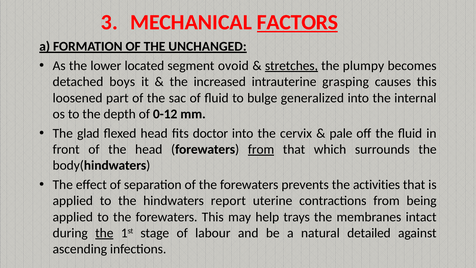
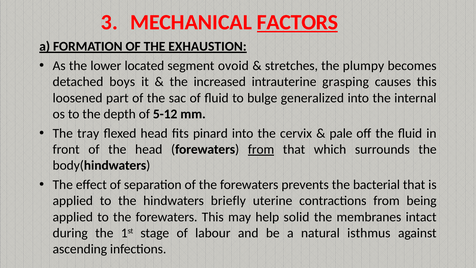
UNCHANGED: UNCHANGED -> EXHAUSTION (207, 46)
stretches underline: present -> none (291, 66)
0-12: 0-12 -> 5-12 (165, 114)
glad: glad -> tray (88, 133)
doctor: doctor -> pinard (210, 133)
activities: activities -> bacterial (376, 185)
report: report -> briefly (228, 201)
trays: trays -> solid (297, 217)
the underline: present -> none (104, 233)
detailed: detailed -> isthmus (369, 233)
